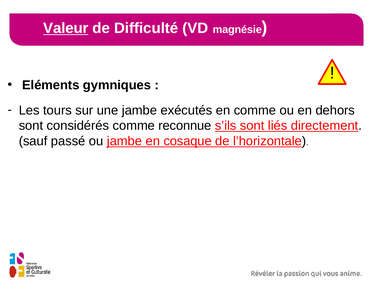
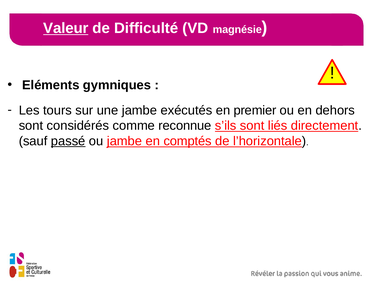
en comme: comme -> premier (255, 110)
passé underline: none -> present (68, 141)
cosaque: cosaque -> comptés (188, 141)
